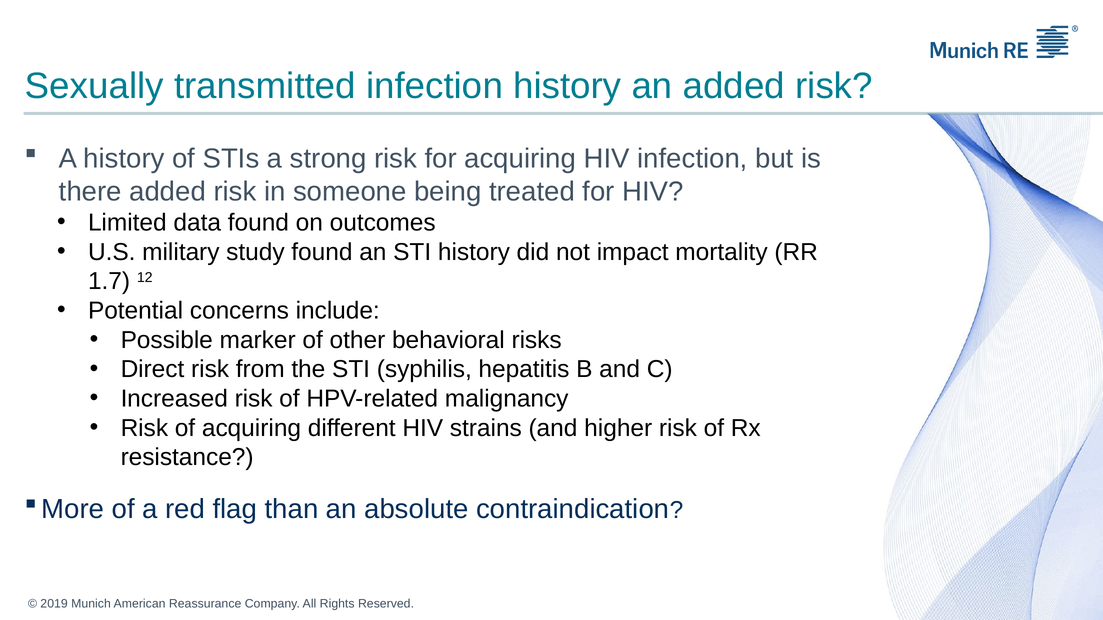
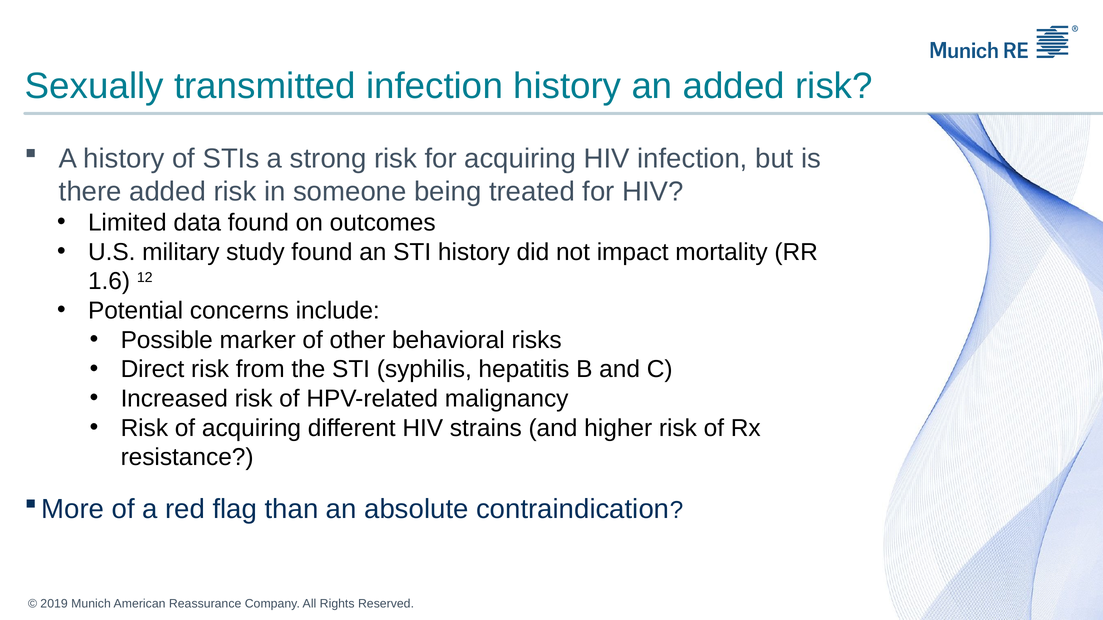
1.7: 1.7 -> 1.6 (109, 282)
